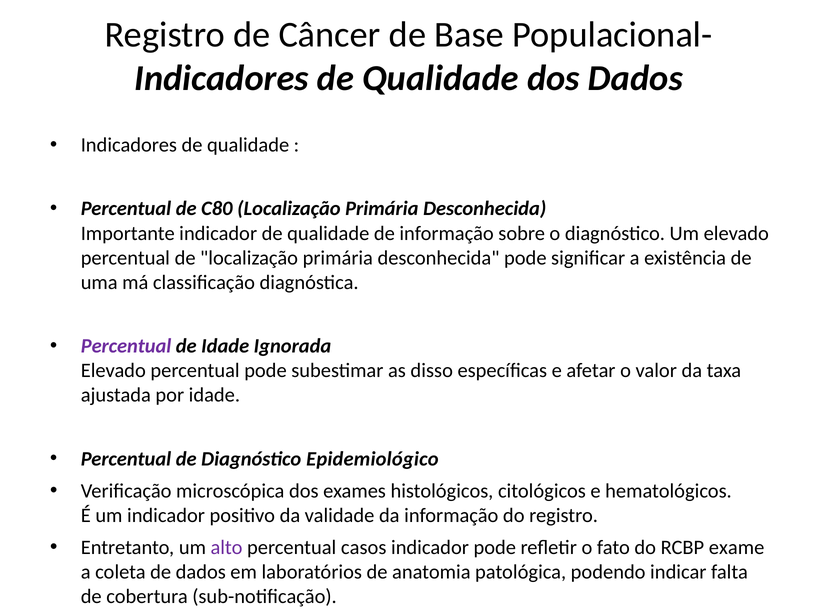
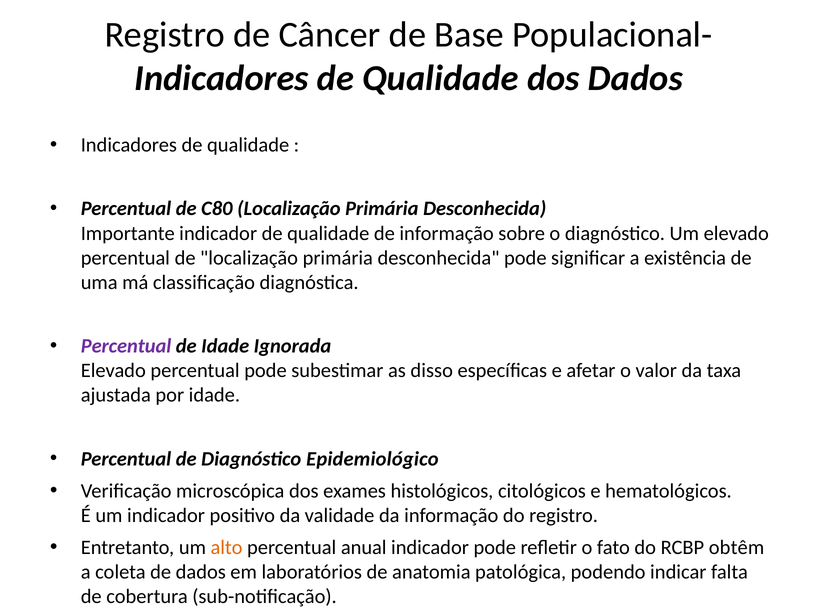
alto colour: purple -> orange (227, 548)
casos: casos -> anual (364, 548)
exame: exame -> obtêm (737, 548)
